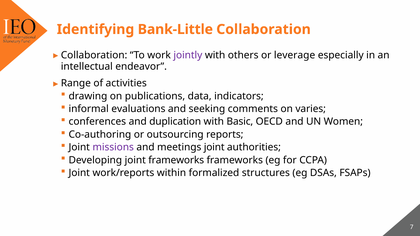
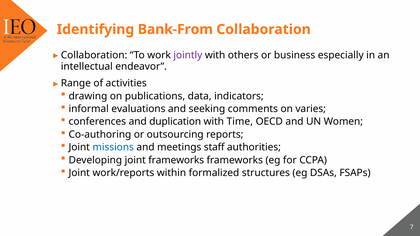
Bank-Little: Bank-Little -> Bank-From (175, 29)
leverage: leverage -> business (295, 55)
Basic: Basic -> Time (240, 122)
missions colour: purple -> blue (113, 147)
meetings joint: joint -> staff (214, 147)
